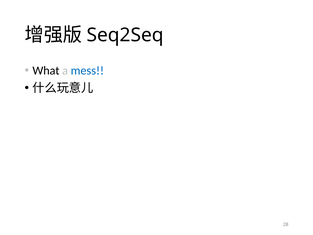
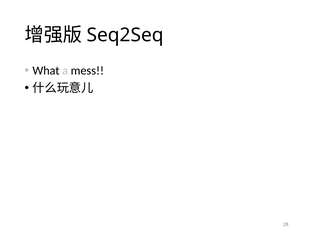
mess colour: blue -> black (87, 71)
